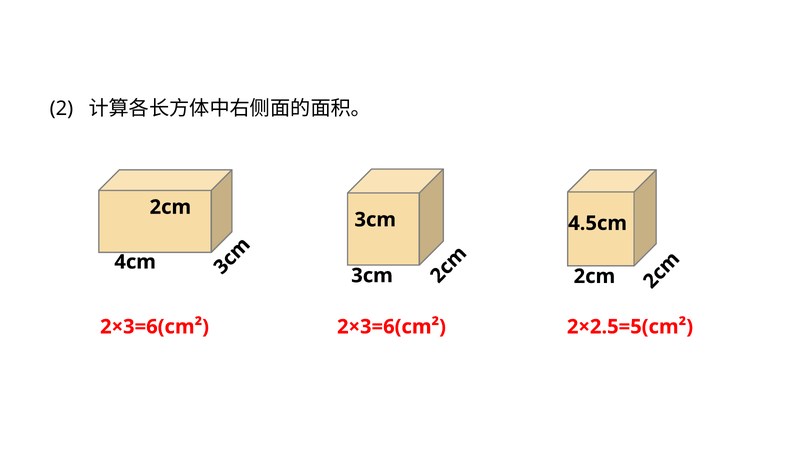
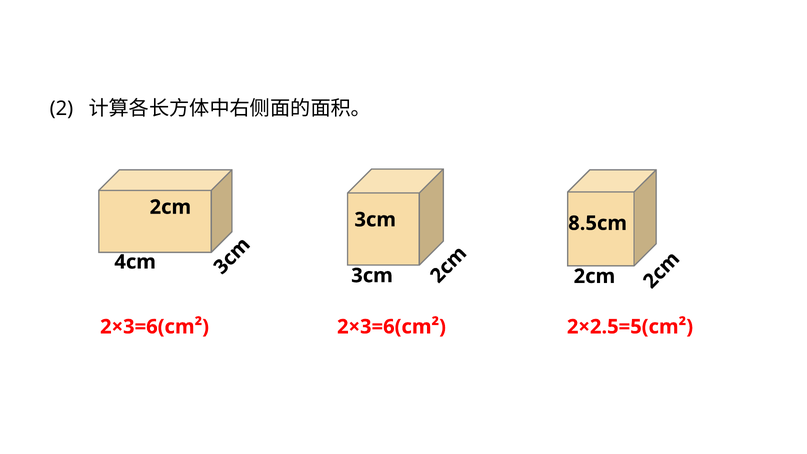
4.5cm: 4.5cm -> 8.5cm (598, 223)
